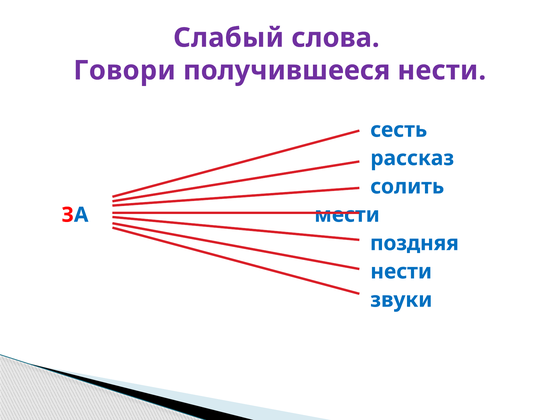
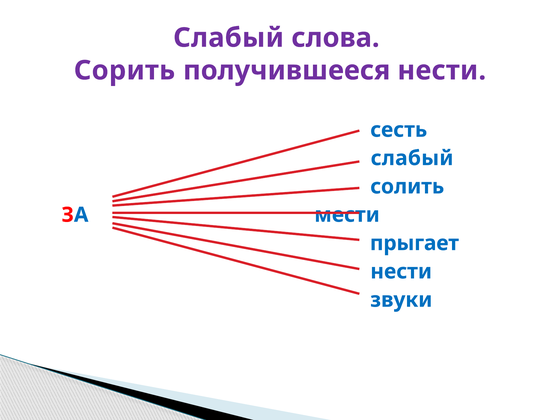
Говори: Говори -> Сорить (125, 70)
рассказ: рассказ -> слабый (412, 158)
поздняя: поздняя -> прыгает (414, 243)
